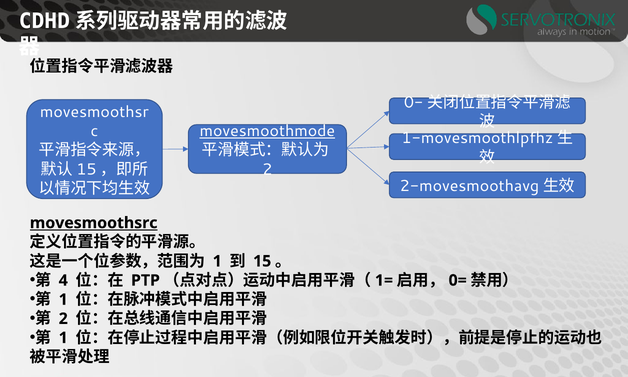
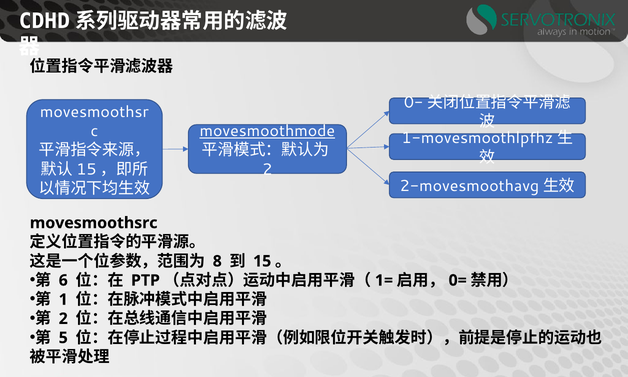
movesmoothsrc underline: present -> none (94, 223)
1: 1 -> 8 (217, 261)
4: 4 -> 6 (63, 280)
1: 1 -> 5 (63, 338)
